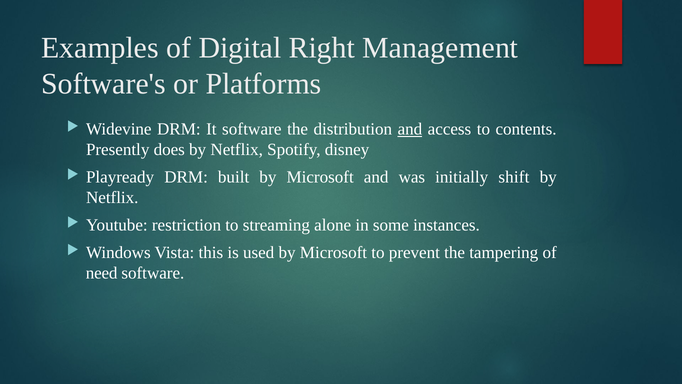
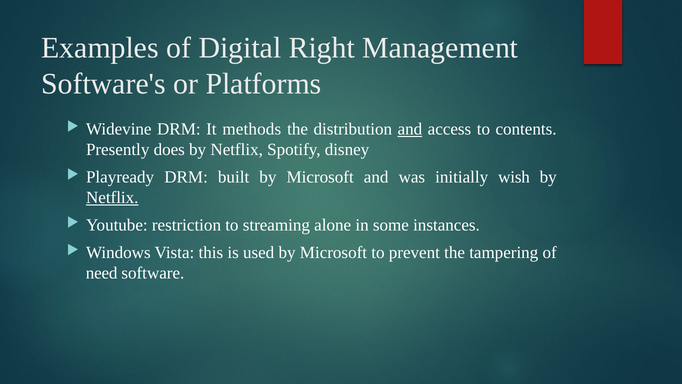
It software: software -> methods (252, 129)
shift: shift -> wish (514, 177)
Netflix underline: none -> present (112, 197)
